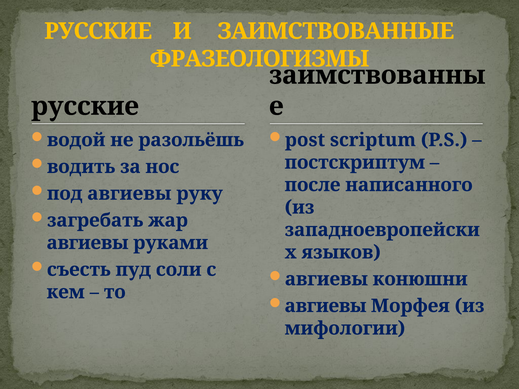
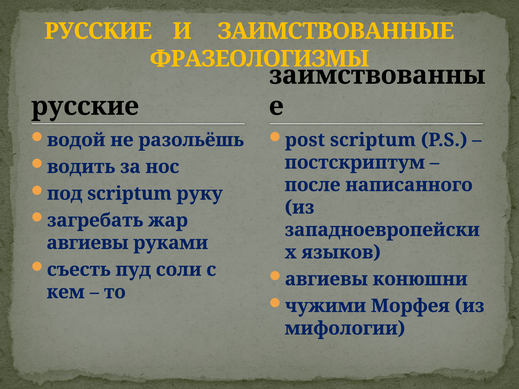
под авгиевы: авгиевы -> scriptum (130, 194)
авгиевы: авгиевы -> чужими (326, 306)
